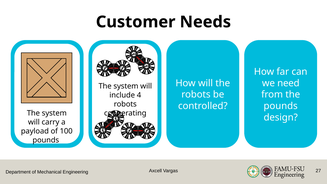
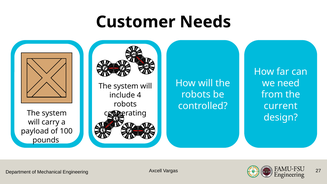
pounds: pounds -> current (281, 106)
